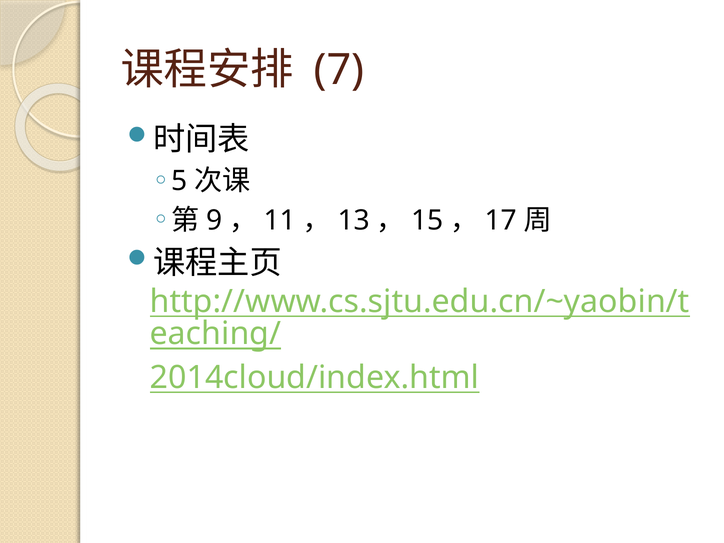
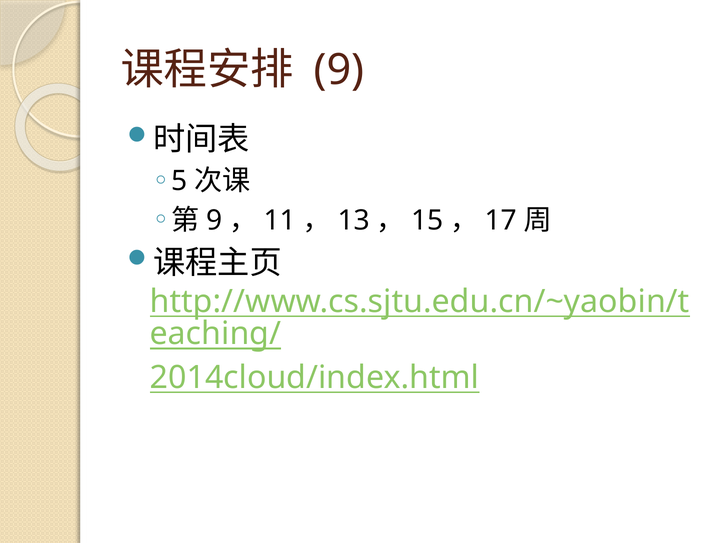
7: 7 -> 9 (339, 70)
